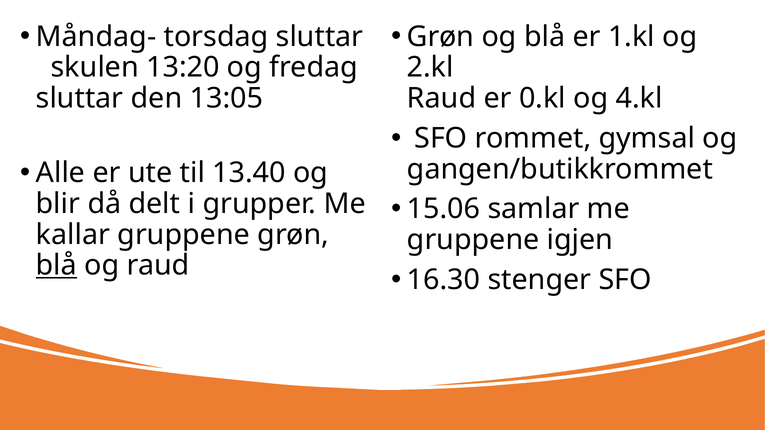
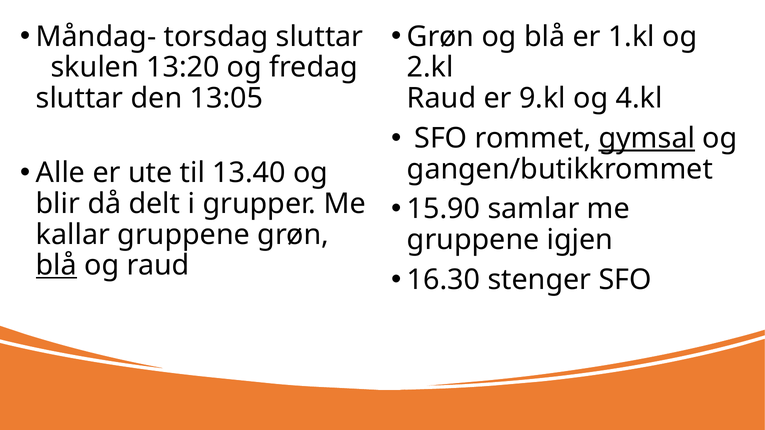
0.kl: 0.kl -> 9.kl (542, 99)
gymsal underline: none -> present (647, 138)
15.06: 15.06 -> 15.90 (444, 209)
